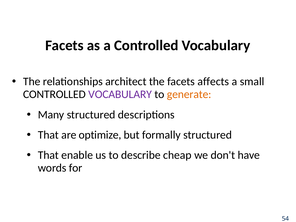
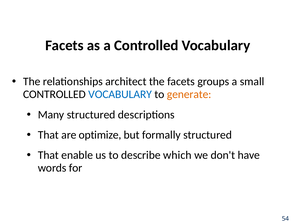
affects: affects -> groups (213, 82)
VOCABULARY colour: purple -> blue (120, 94)
cheap: cheap -> which (177, 155)
